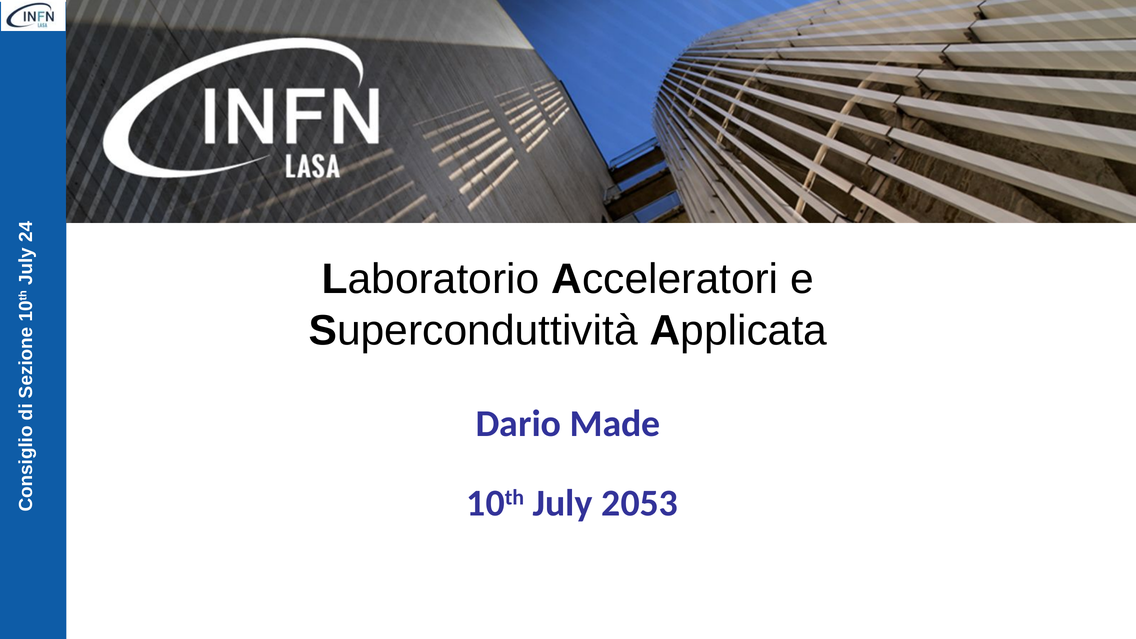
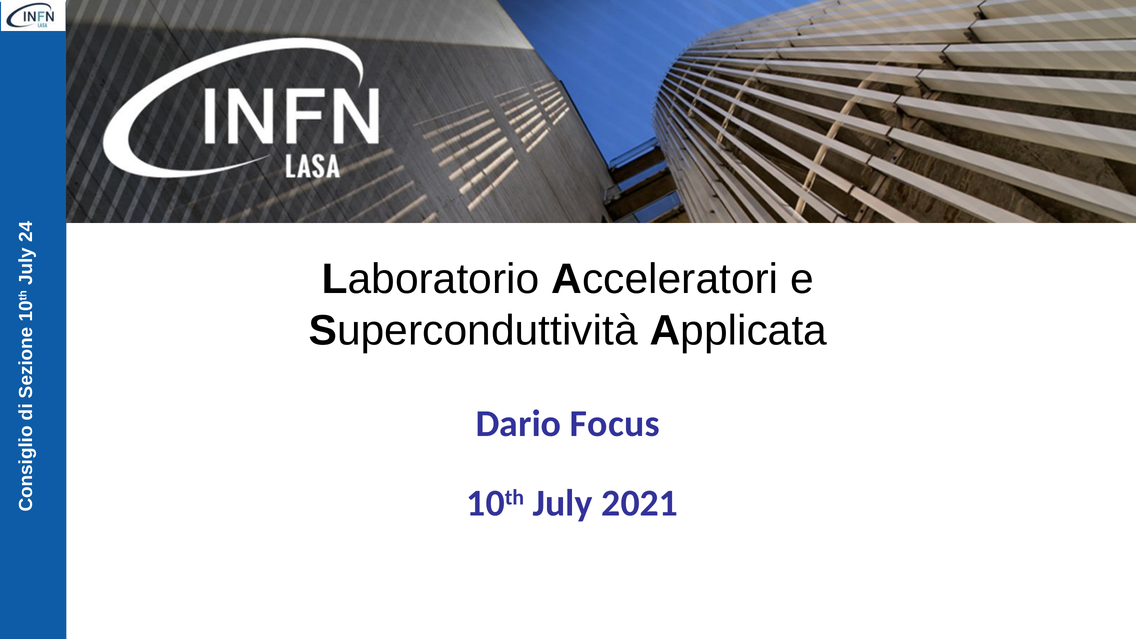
Made: Made -> Focus (615, 424)
2053: 2053 -> 2021 (640, 503)
